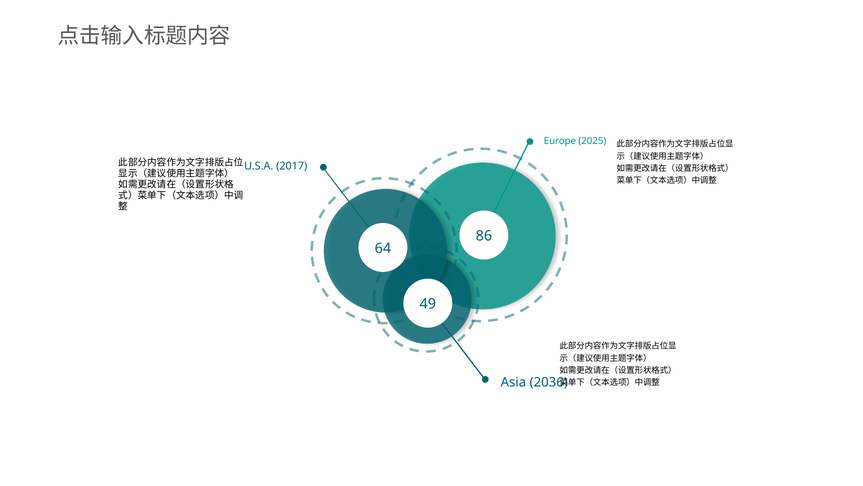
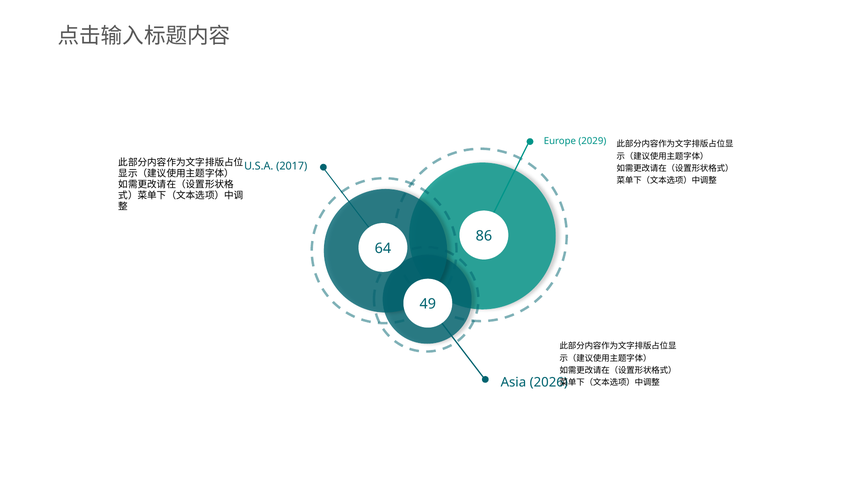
2025: 2025 -> 2029 (592, 141)
2036: 2036 -> 2026 (549, 382)
